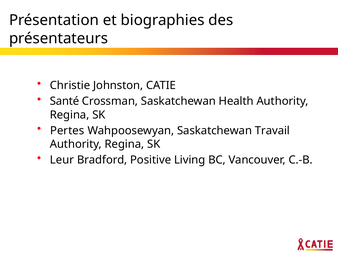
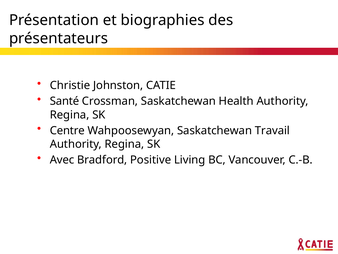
Pertes: Pertes -> Centre (67, 130)
Leur: Leur -> Avec (62, 160)
